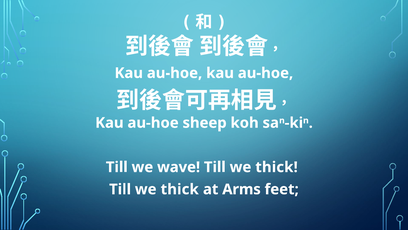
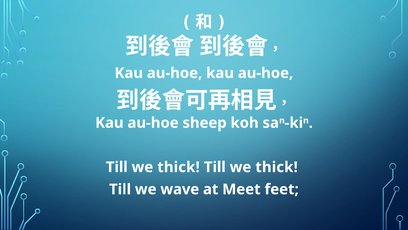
wave: wave -> thick (178, 167)
thick: thick -> wave (180, 189)
Arms: Arms -> Meet (241, 189)
